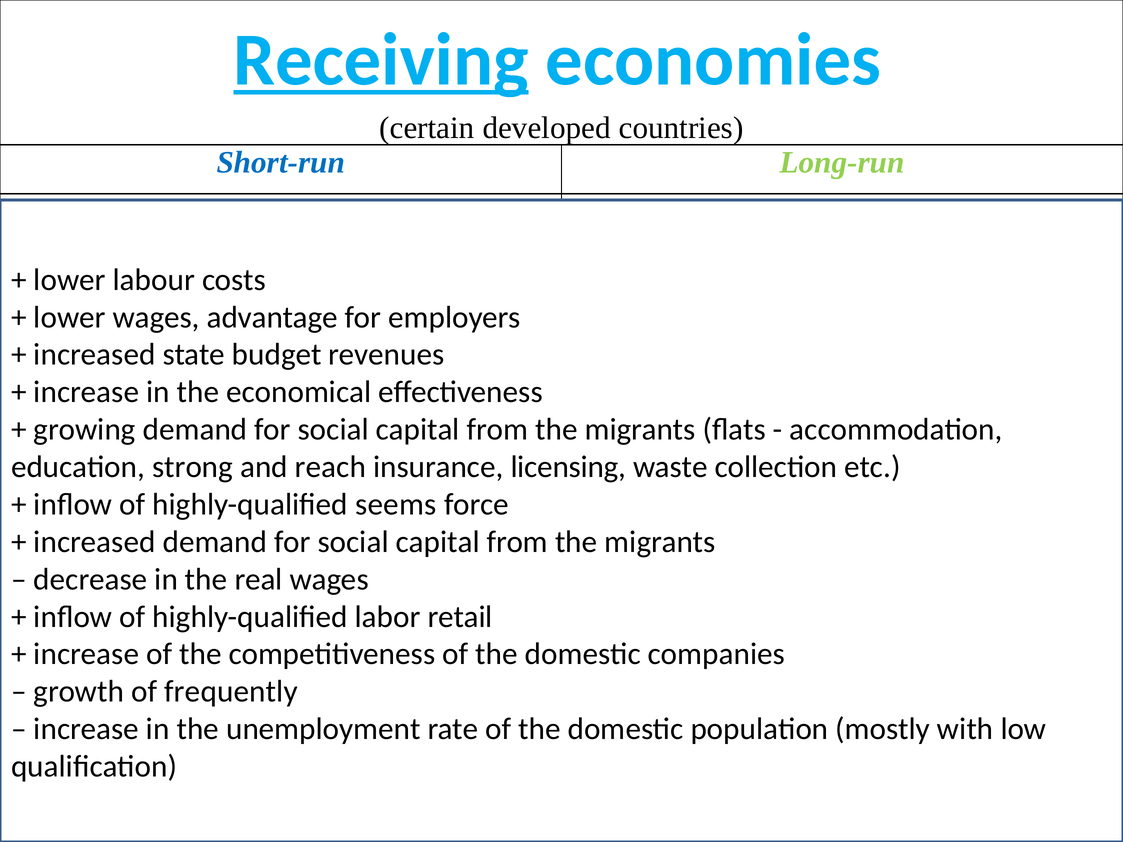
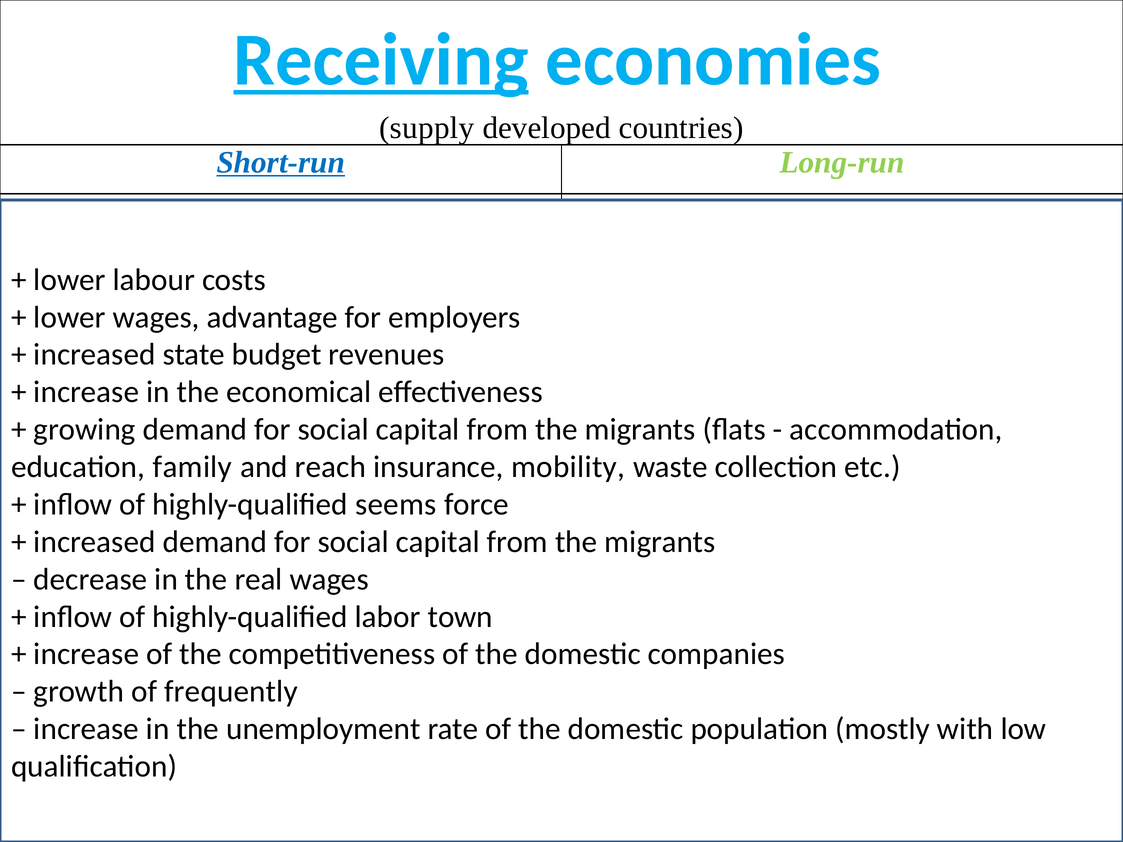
certain: certain -> supply (427, 128)
Short-run underline: none -> present (281, 162)
strong: strong -> family (192, 467)
licensing: licensing -> mobility (568, 467)
retail: retail -> town (460, 617)
